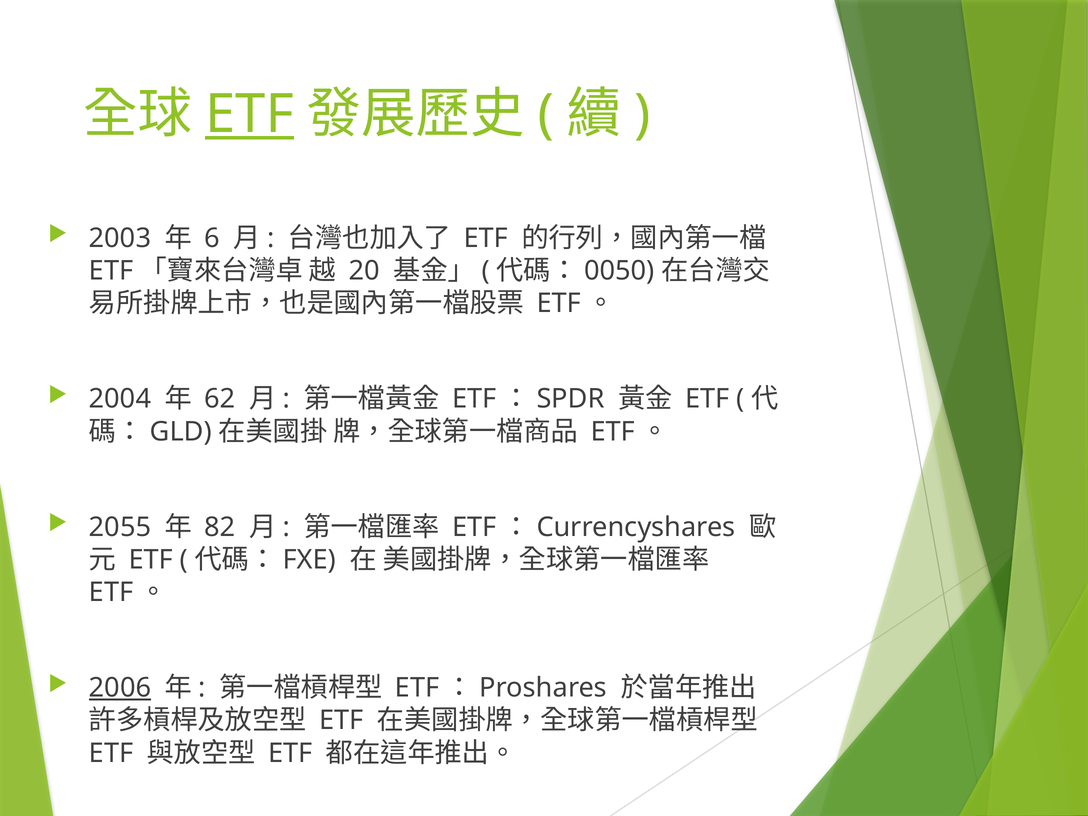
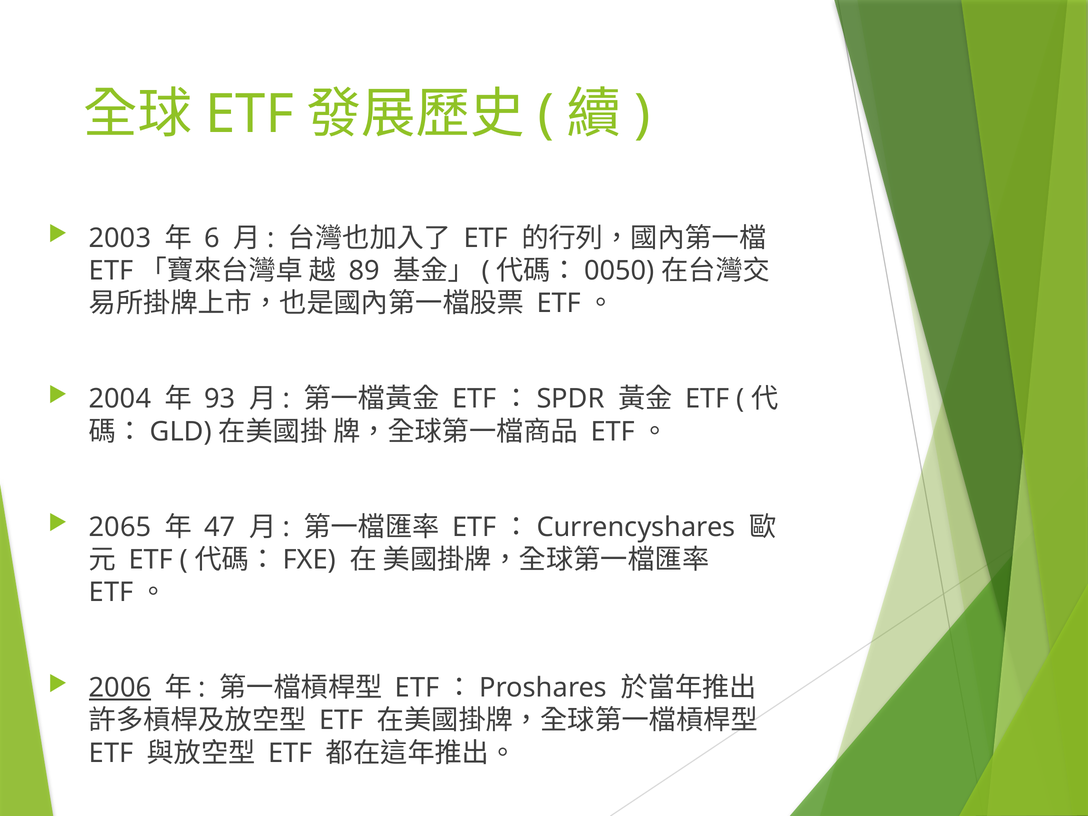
ETF underline: present -> none (250, 114)
20: 20 -> 89 (364, 271)
62: 62 -> 93 (220, 399)
2055: 2055 -> 2065 (120, 527)
82: 82 -> 47 (220, 527)
